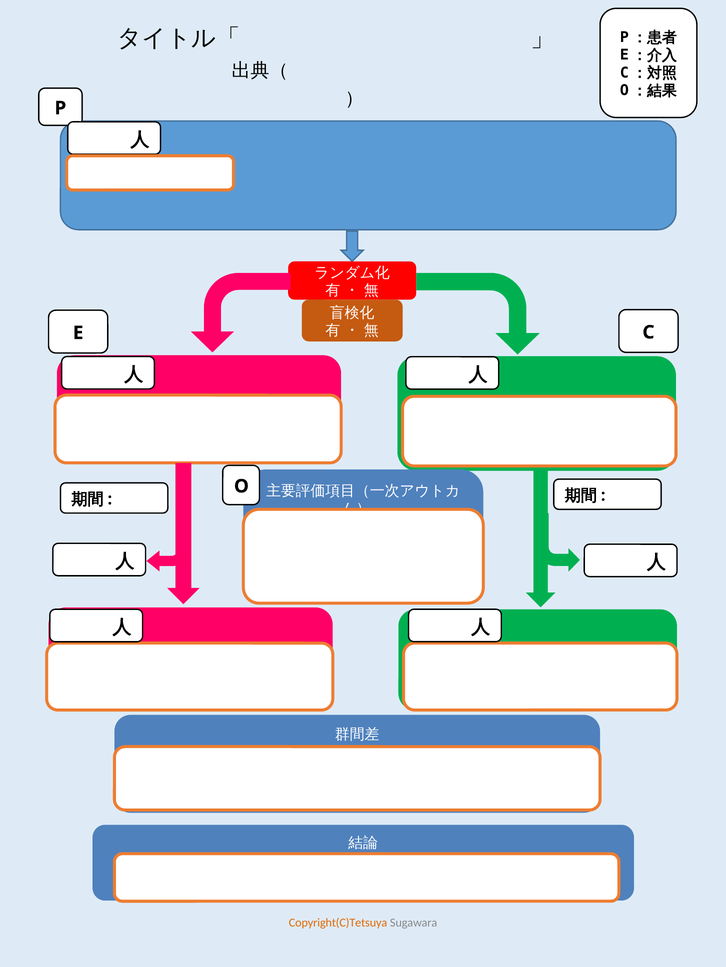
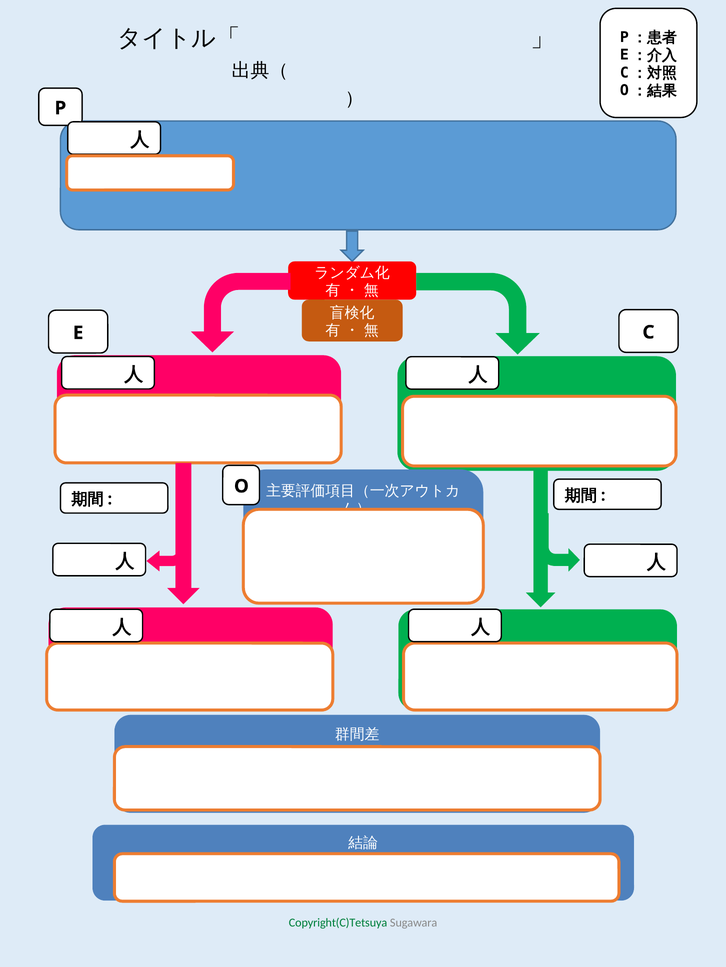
Copyright(C)Tetsuya colour: orange -> green (338, 924)
